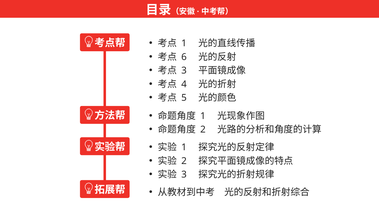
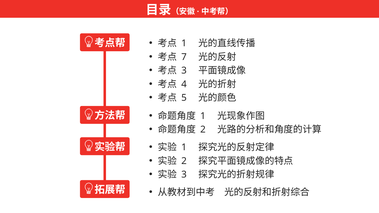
6: 6 -> 7 (184, 57)
